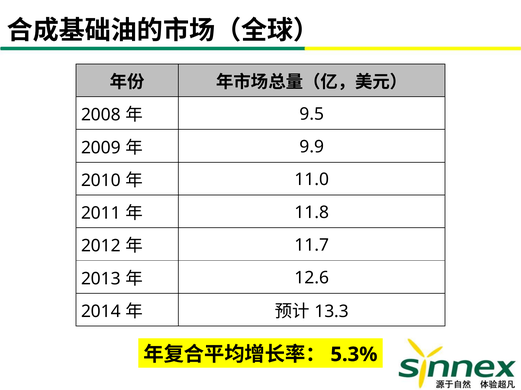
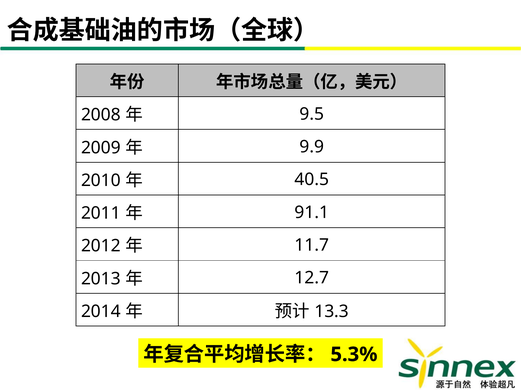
11.0: 11.0 -> 40.5 (312, 180)
11.8: 11.8 -> 91.1 (312, 213)
12.6: 12.6 -> 12.7 (312, 278)
